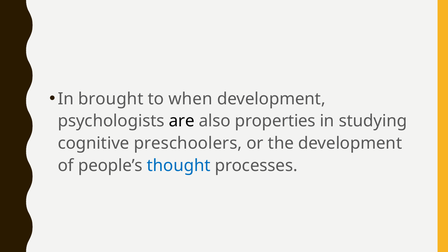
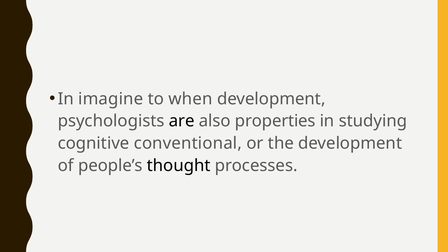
brought: brought -> imagine (111, 99)
preschoolers: preschoolers -> conventional (188, 143)
thought colour: blue -> black (179, 165)
